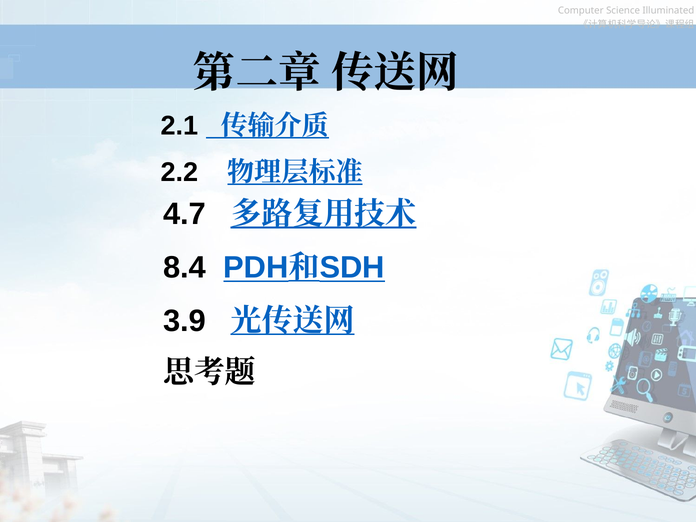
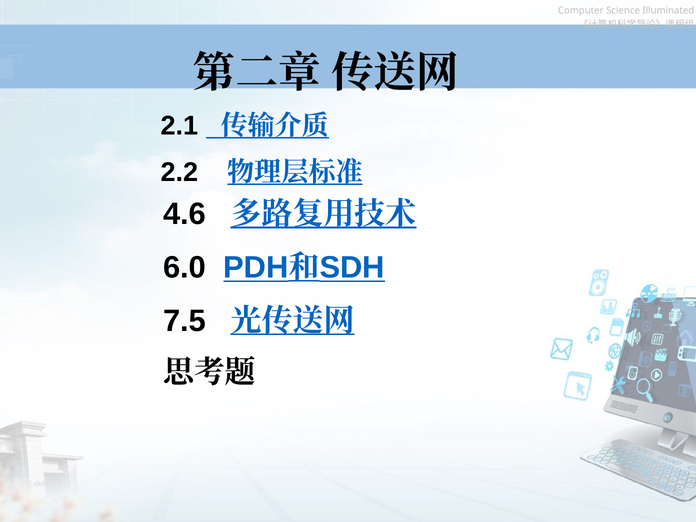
4.7: 4.7 -> 4.6 (185, 214)
8.4: 8.4 -> 6.0 (185, 268)
3.9: 3.9 -> 7.5 (185, 321)
